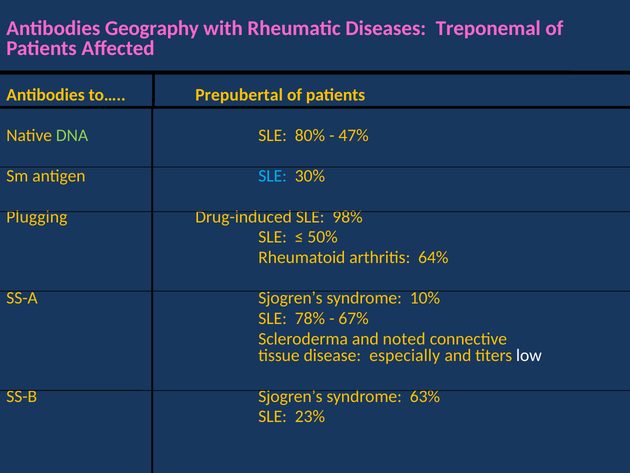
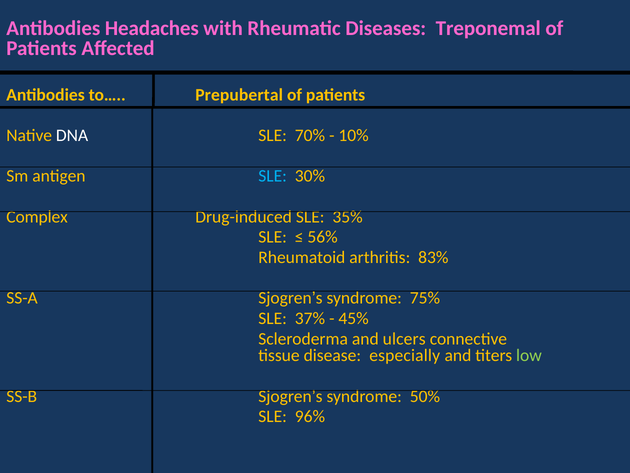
Geography: Geography -> Headaches (152, 28)
DNA colour: light green -> white (72, 135)
80%: 80% -> 70% (310, 135)
47%: 47% -> 10% (354, 135)
Plugging: Plugging -> Complex (37, 217)
98%: 98% -> 35% (348, 217)
50%: 50% -> 56% (323, 237)
64%: 64% -> 83% (433, 257)
10%: 10% -> 75% (425, 298)
78%: 78% -> 37% (310, 318)
67%: 67% -> 45% (354, 318)
noted: noted -> ulcers (404, 338)
low colour: white -> light green (529, 355)
63%: 63% -> 50% (425, 396)
23%: 23% -> 96% (310, 416)
